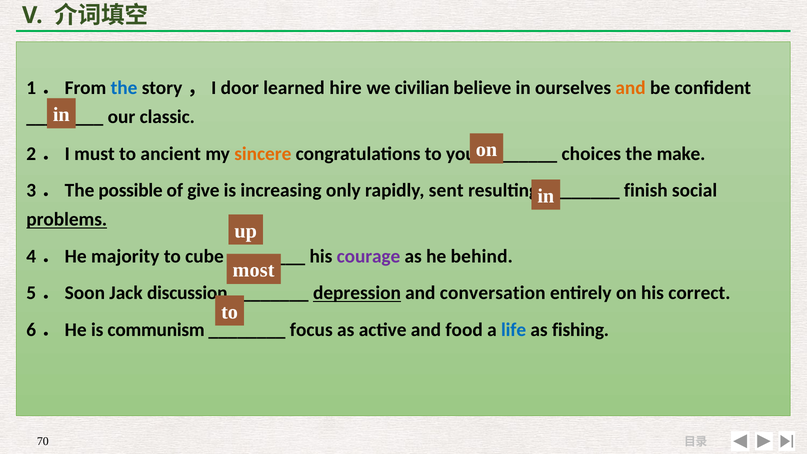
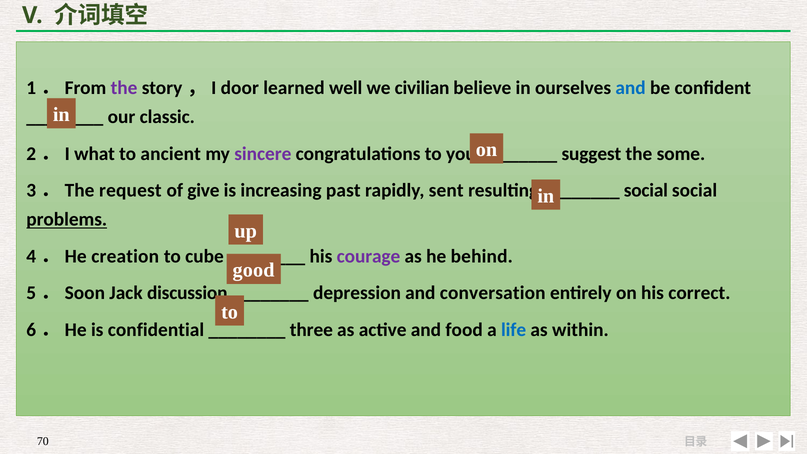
the colour: blue -> purple (124, 88)
hire: hire -> well (346, 88)
and colour: orange -> blue (631, 88)
must: must -> what (95, 154)
sincere colour: orange -> purple (263, 154)
choices: choices -> suggest (591, 154)
make: make -> some (681, 154)
possible: possible -> request (130, 190)
only: only -> past (343, 190)
finish: finish -> social (646, 190)
majority: majority -> creation (125, 256)
most: most -> good (254, 270)
depression underline: present -> none (357, 293)
communism: communism -> confidential (156, 330)
focus: focus -> three (311, 330)
fishing: fishing -> within (580, 330)
